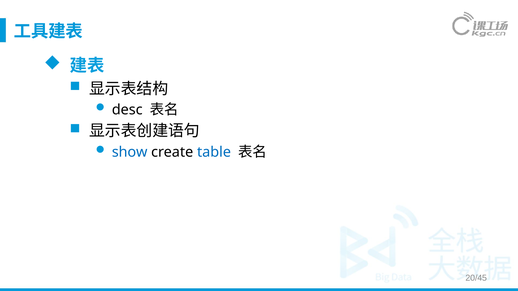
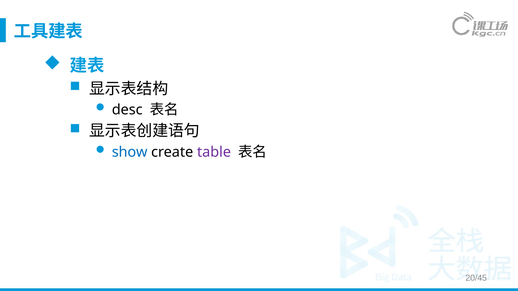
table colour: blue -> purple (214, 152)
